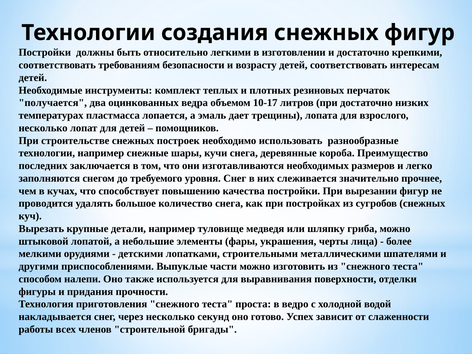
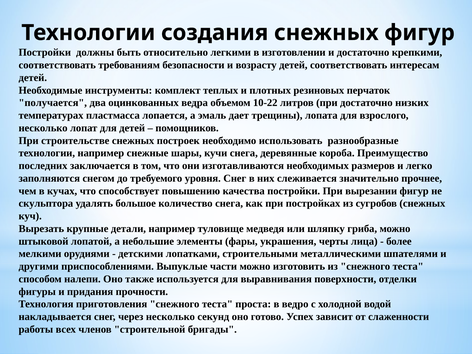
10-17: 10-17 -> 10-22 (265, 103)
проводится: проводится -> скульптора (46, 203)
